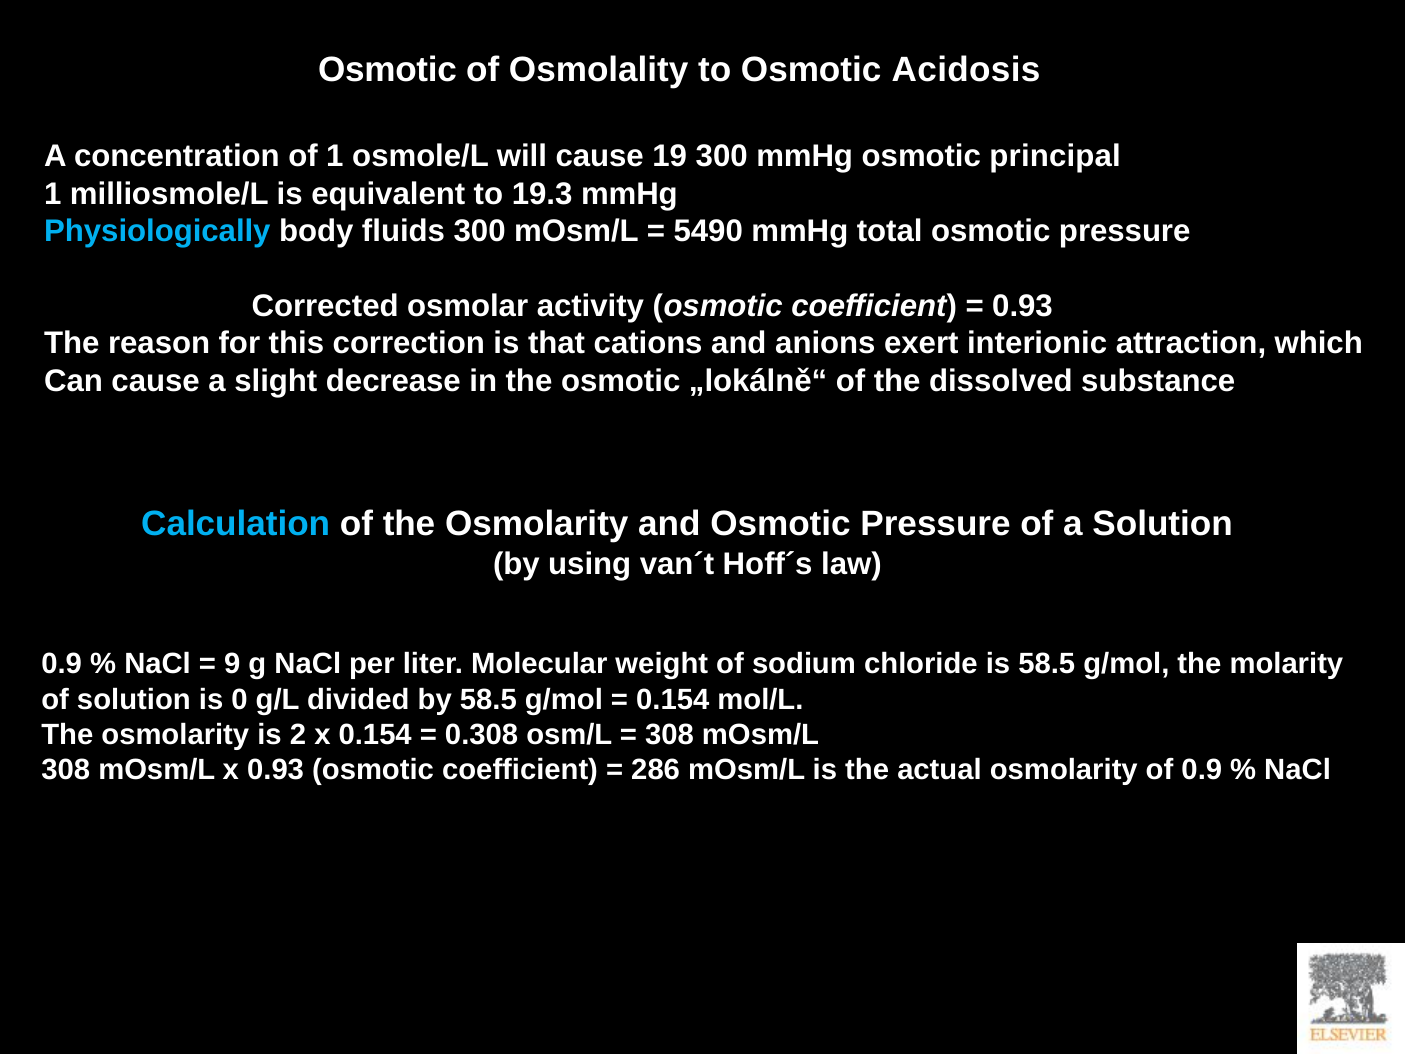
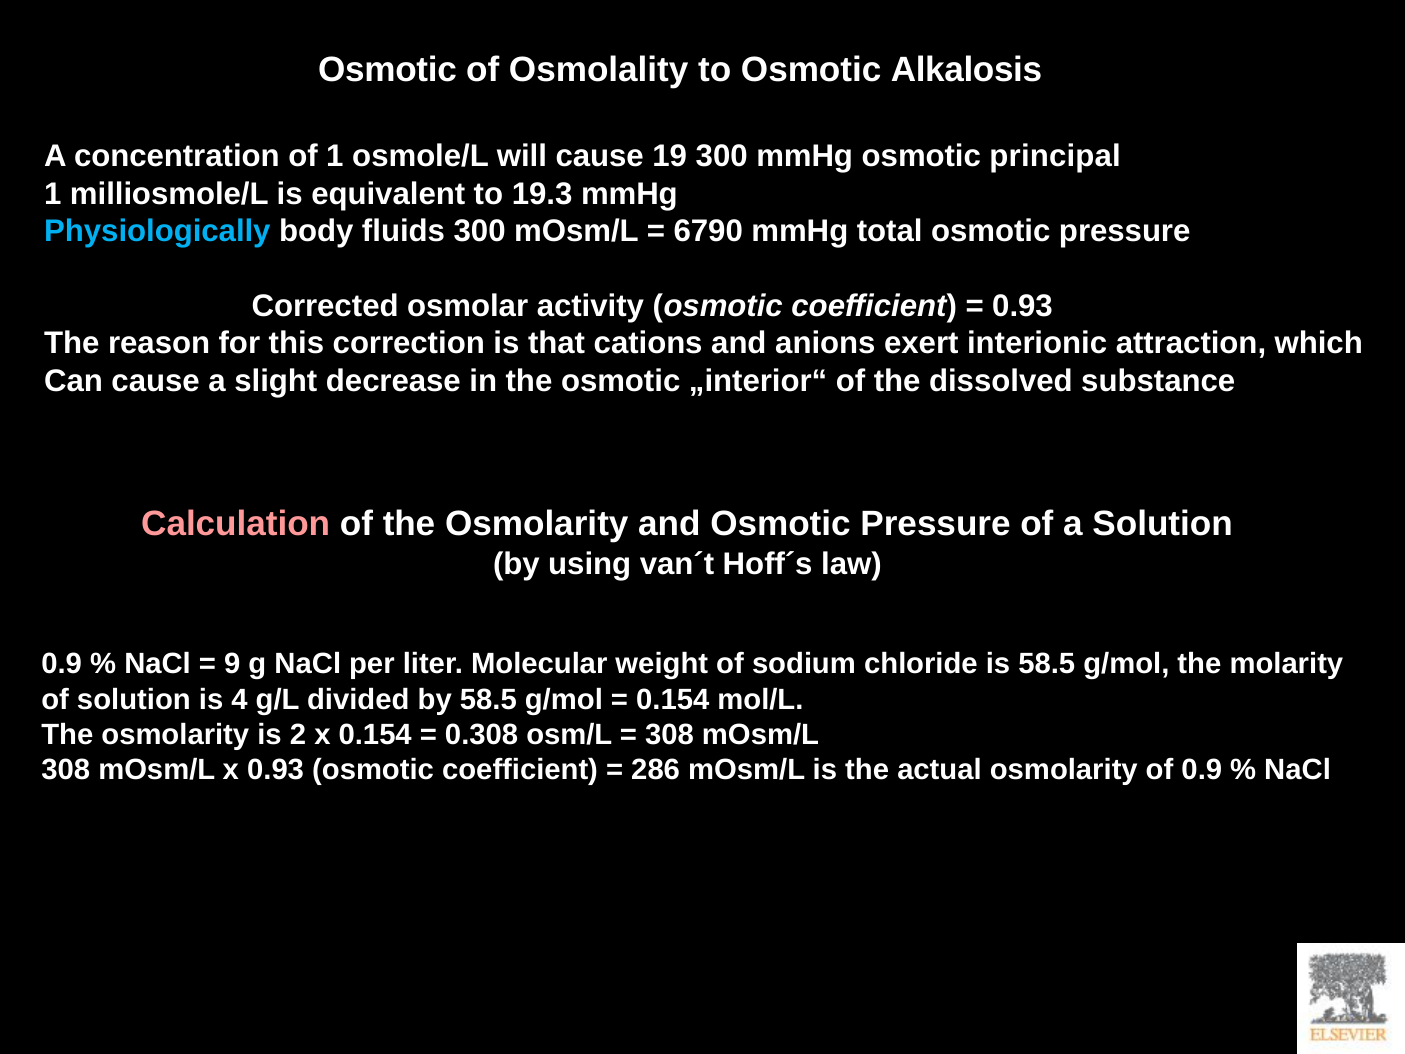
Acidosis: Acidosis -> Alkalosis (966, 70)
5490: 5490 -> 6790 (708, 231)
„lokálně“: „lokálně“ -> „interior“ (758, 381)
Calculation colour: light blue -> pink (236, 524)
0: 0 -> 4 (239, 699)
